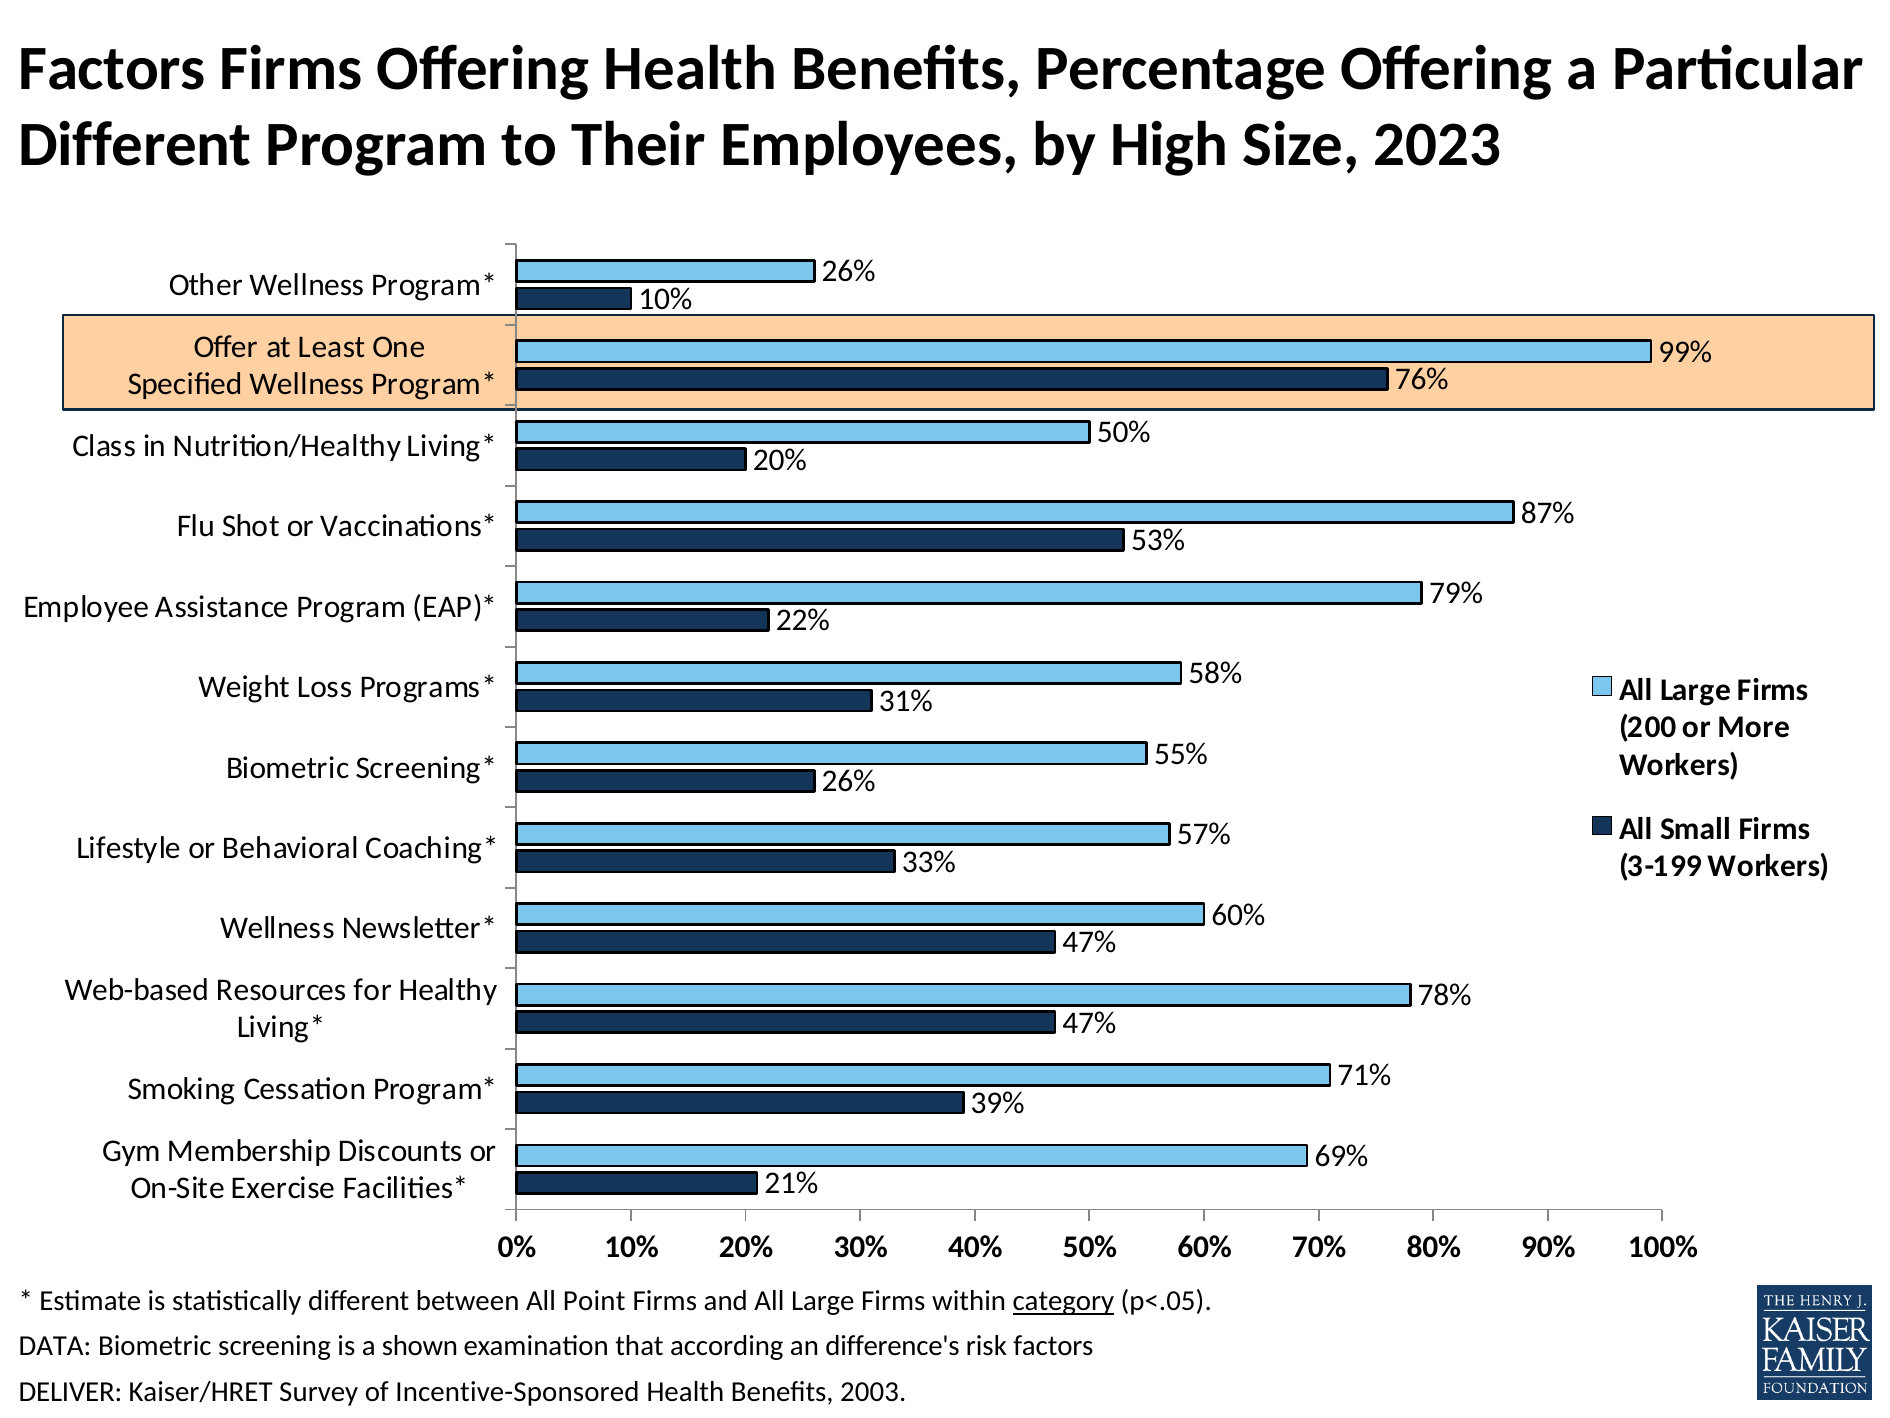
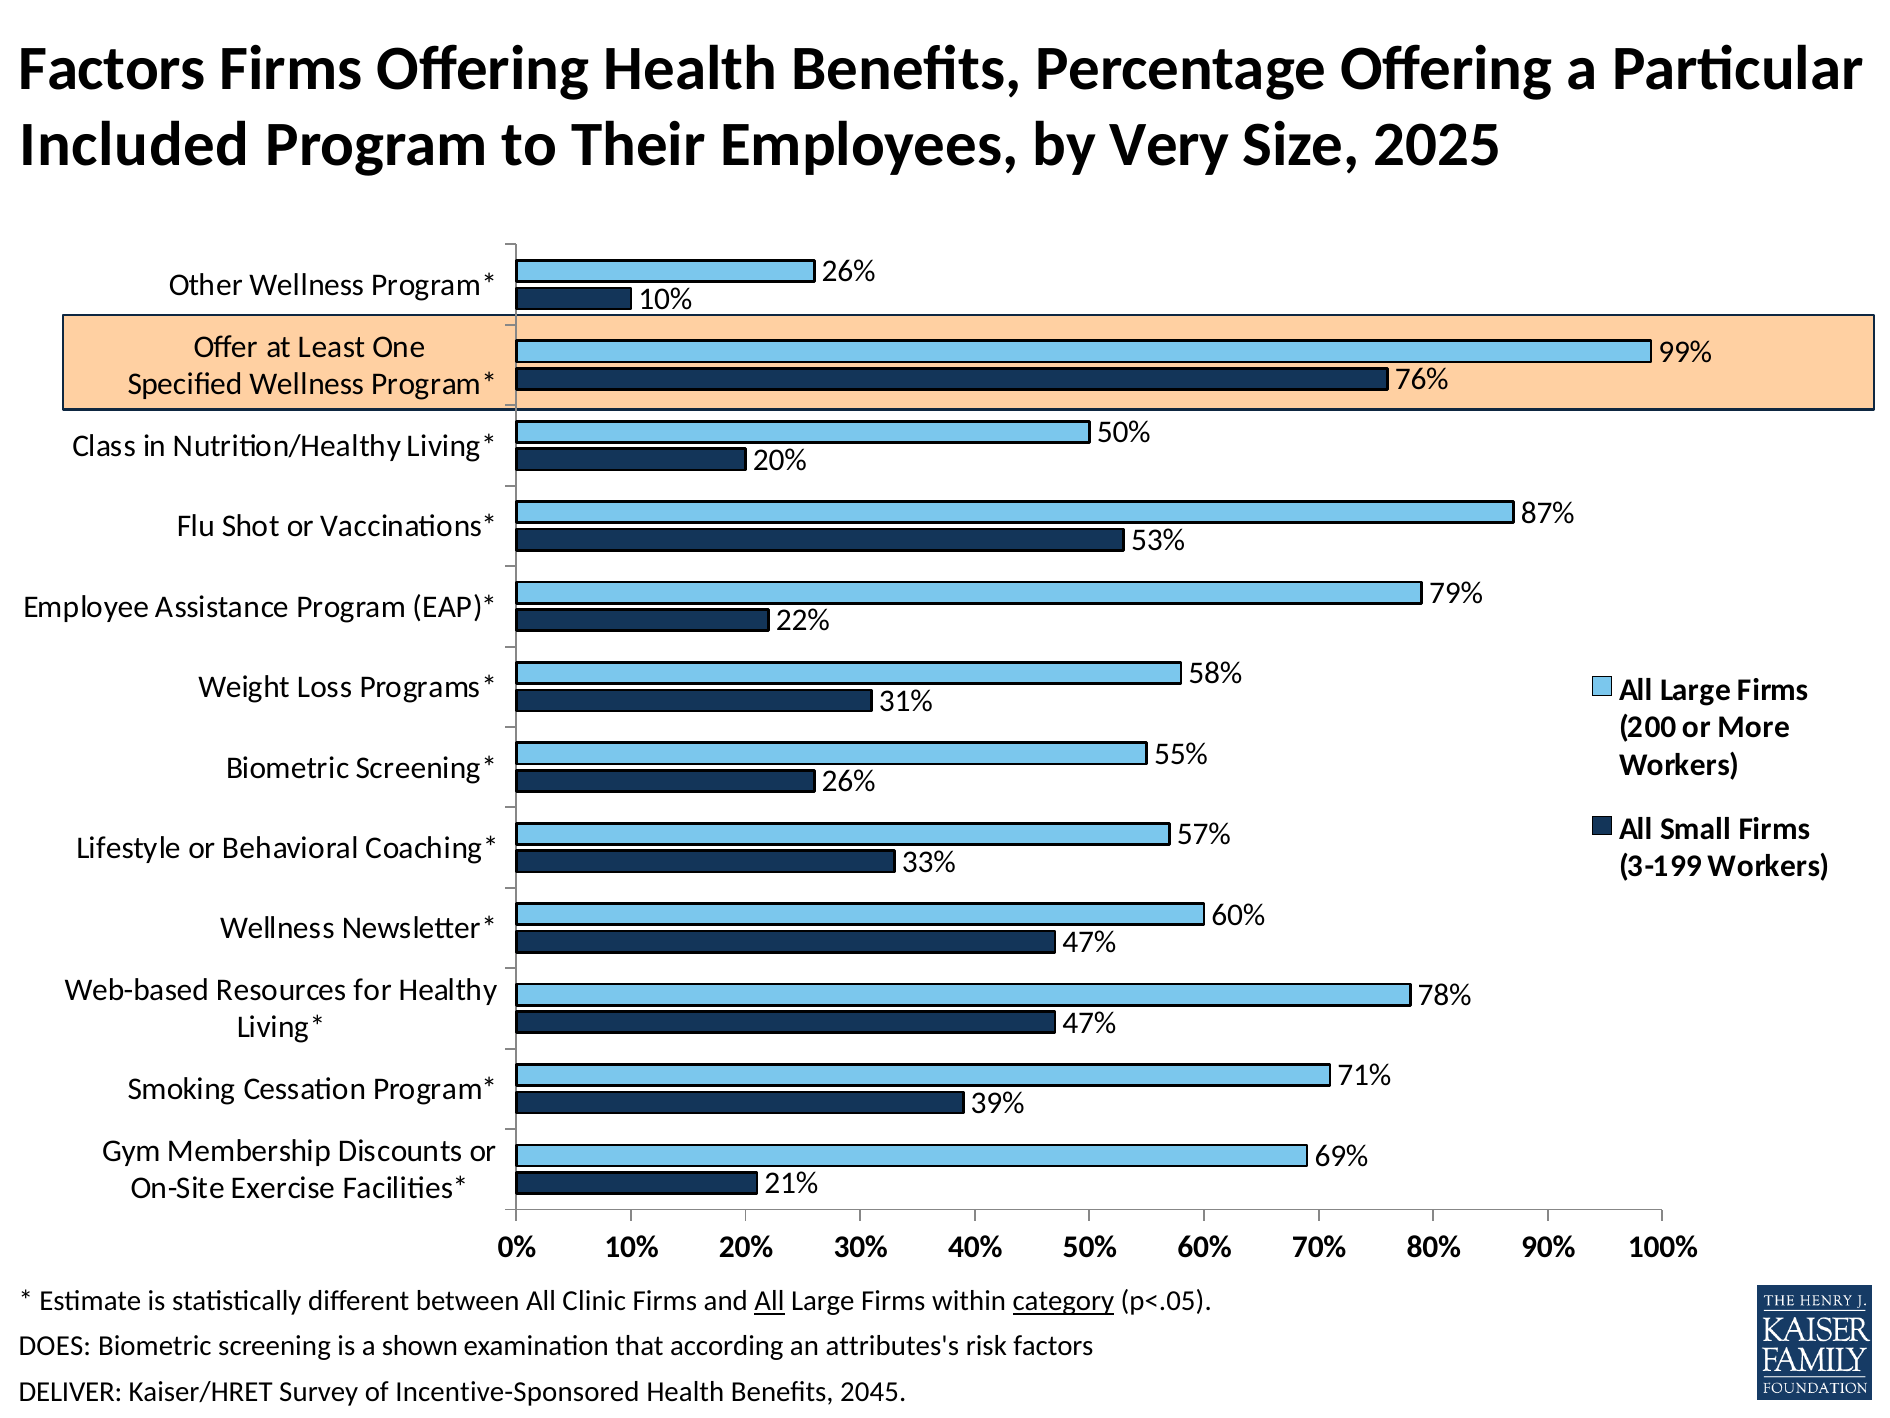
Different: Different -> Included (135, 145)
High: High -> Very (1170, 145)
2023: 2023 -> 2025 (1438, 145)
Point: Point -> Clinic (594, 1301)
All underline: none -> present (769, 1301)
DATA: DATA -> DOES (55, 1346)
difference's: difference's -> attributes's (892, 1346)
2003: 2003 -> 2045 (873, 1391)
